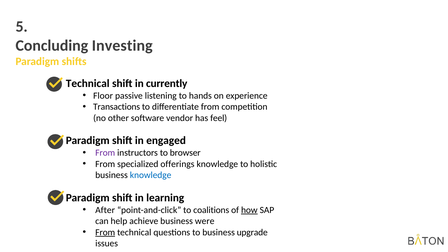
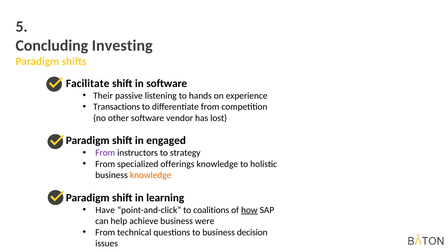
Technical: Technical -> Facilitate (88, 83)
in currently: currently -> software (167, 83)
Floor: Floor -> Their (103, 96)
feel: feel -> lost (219, 118)
browser: browser -> strategy (185, 153)
knowledge colour: blue -> orange (151, 175)
After: After -> Have (105, 210)
From underline: present -> none (105, 232)
upgrade: upgrade -> decision (252, 232)
